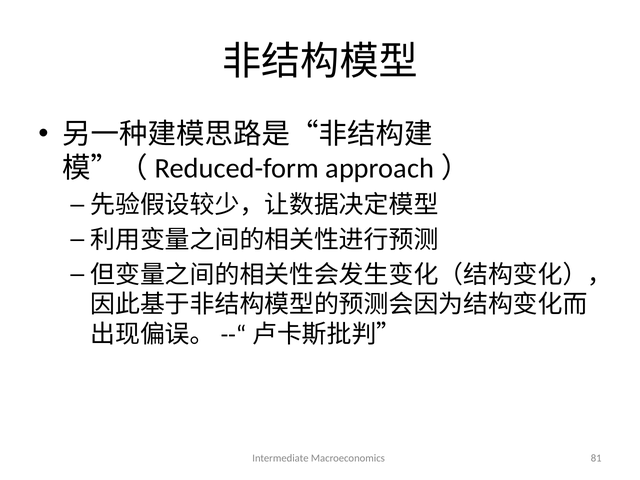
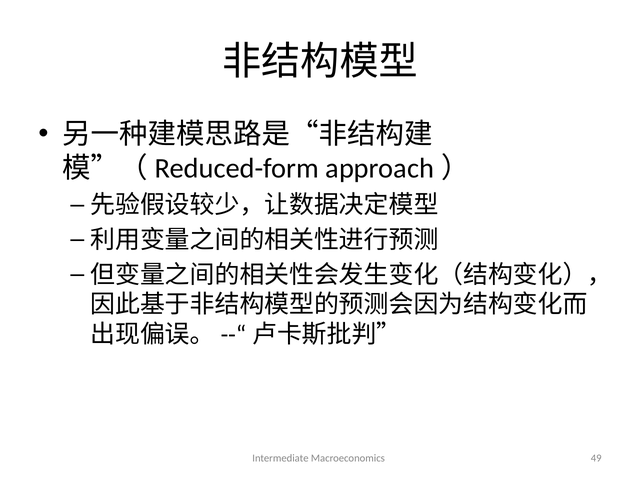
81: 81 -> 49 (596, 458)
